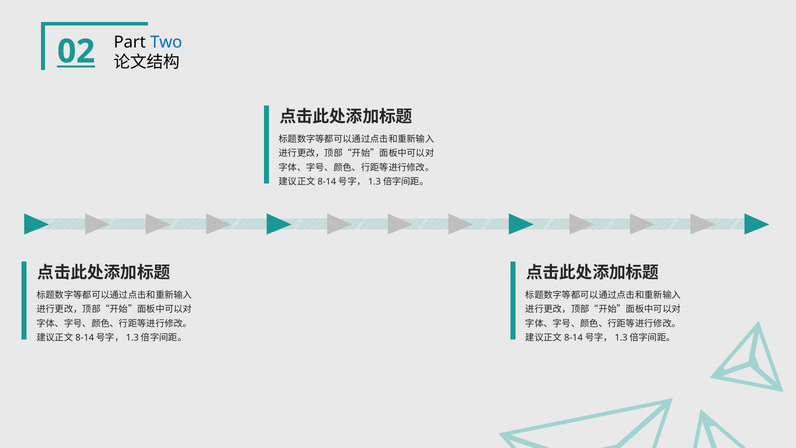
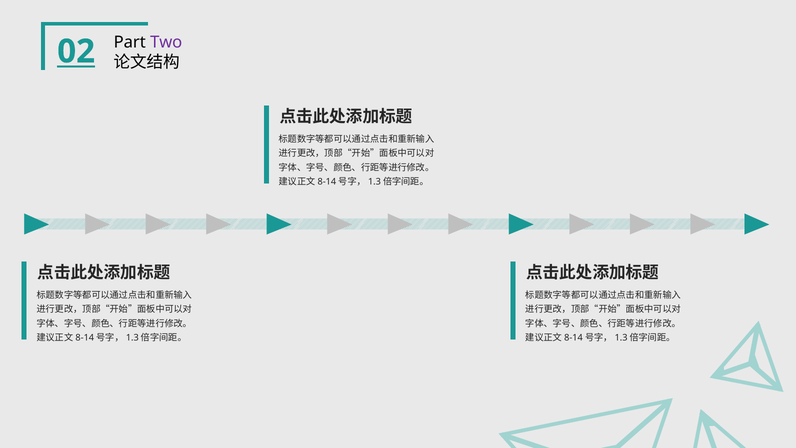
Two colour: blue -> purple (166, 42)
